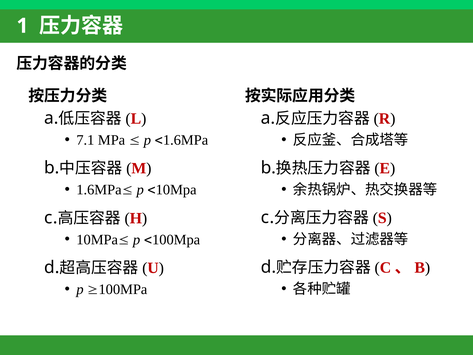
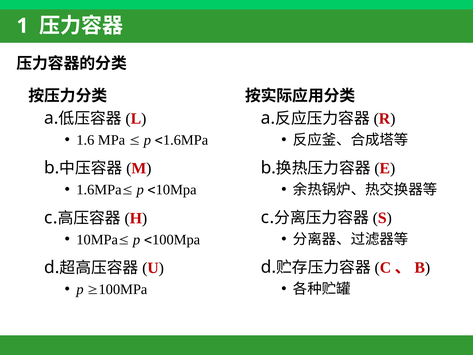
7.1: 7.1 -> 1.6 (85, 140)
